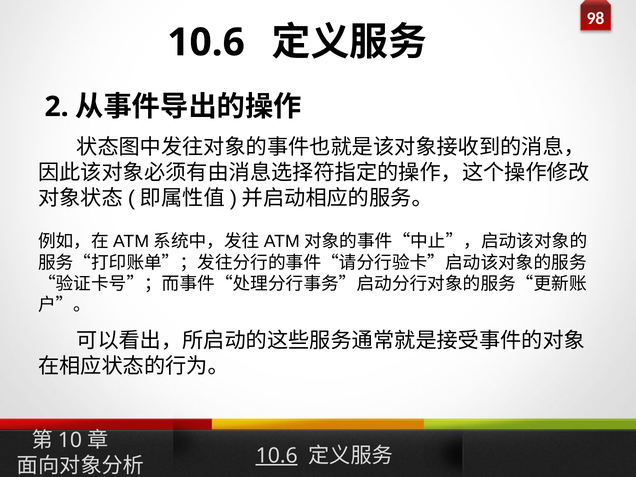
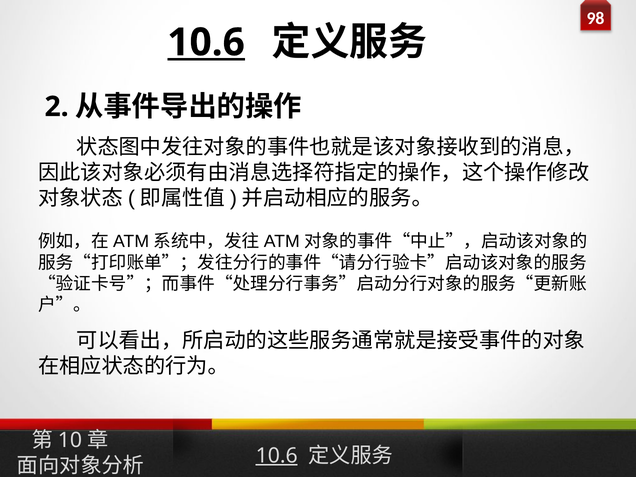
10.6 underline: none -> present (206, 42)
